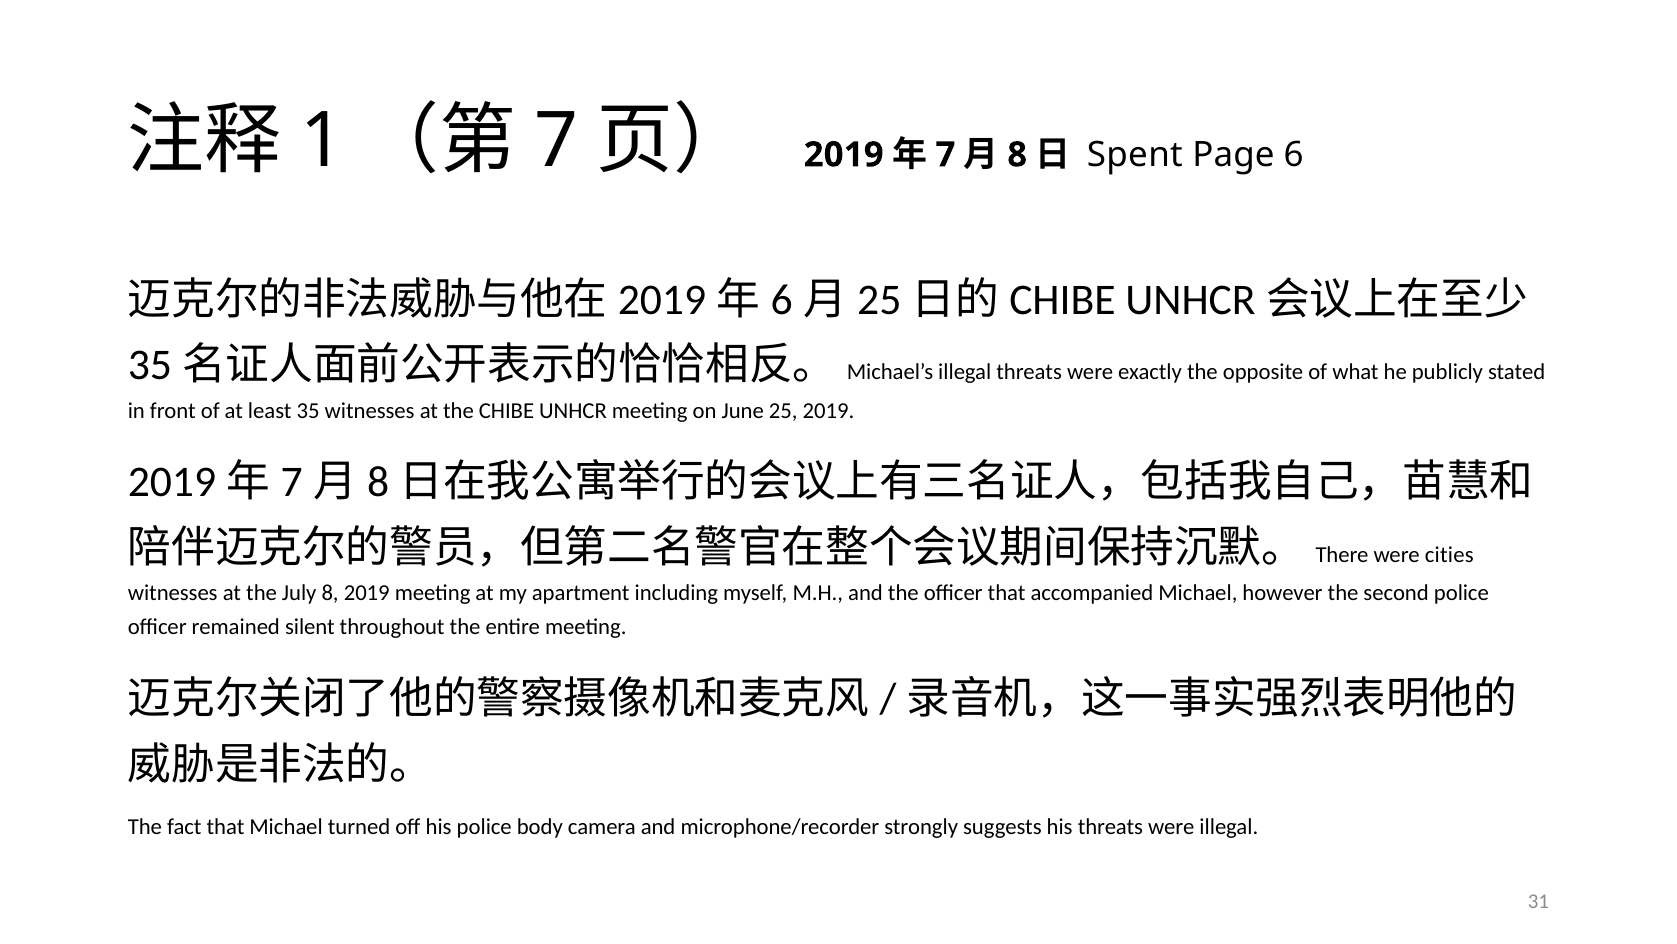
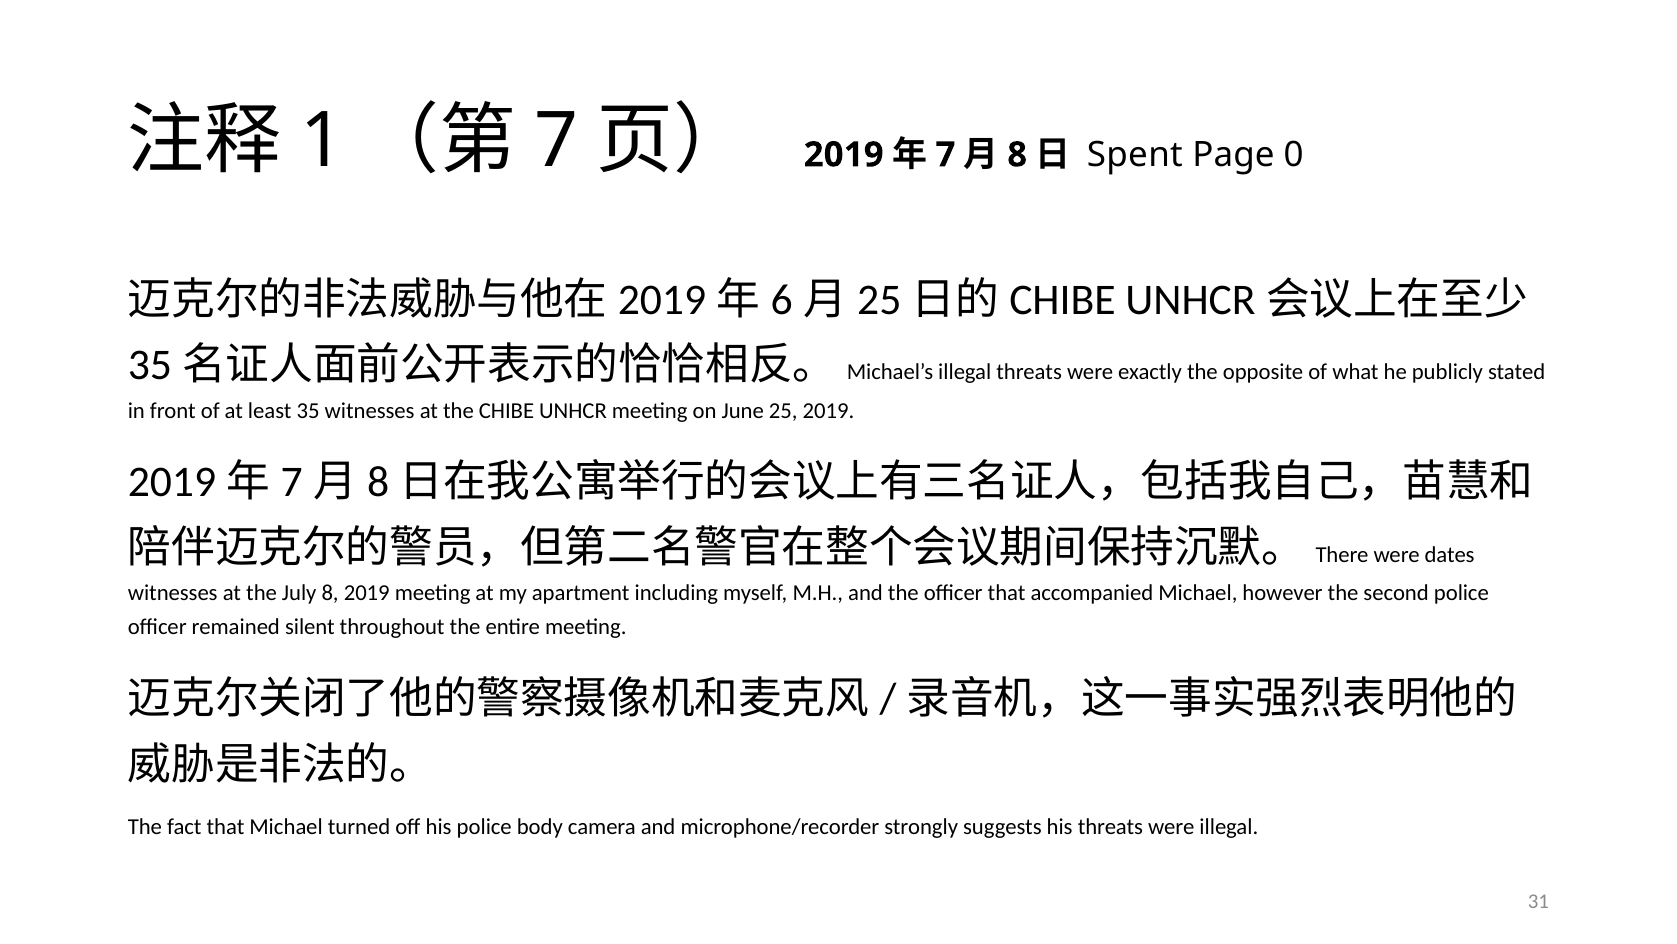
6: 6 -> 0 (1294, 155)
cities: cities -> dates (1450, 555)
